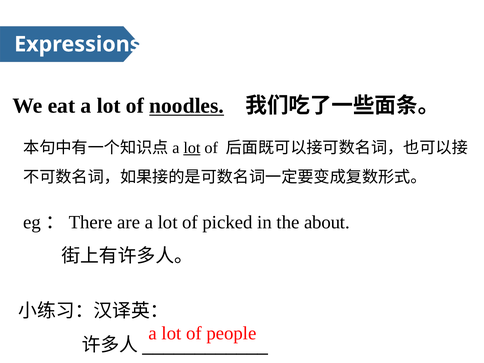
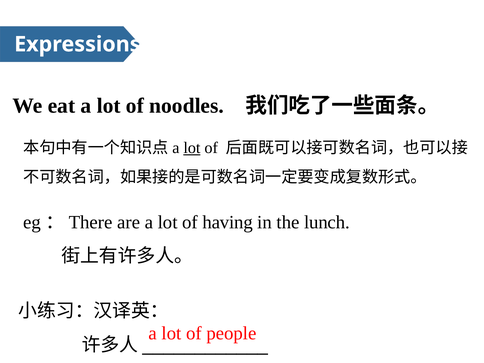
noodles underline: present -> none (187, 106)
picked: picked -> having (228, 222)
about: about -> lunch (327, 222)
